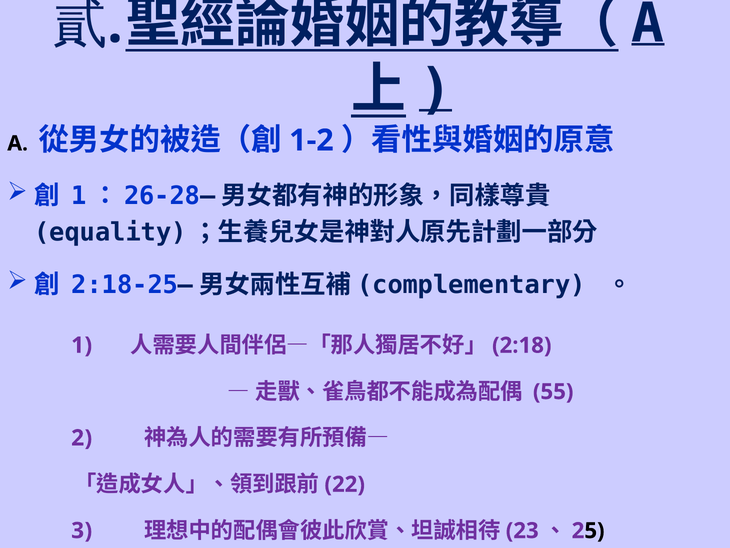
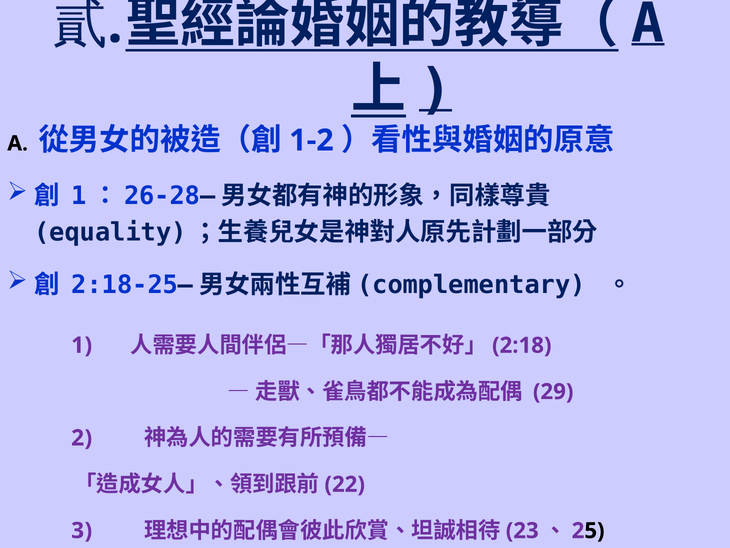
55: 55 -> 29 (553, 391)
